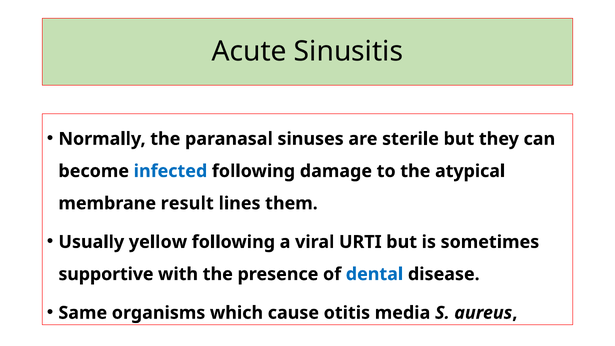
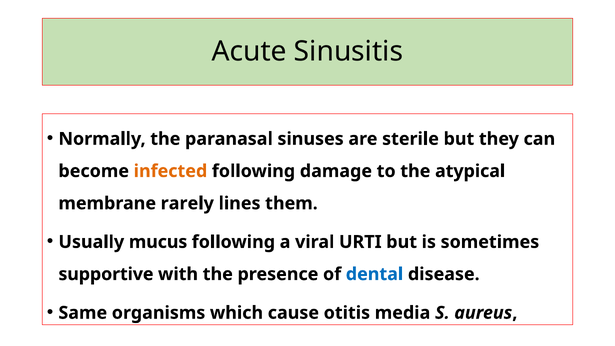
infected colour: blue -> orange (170, 171)
result: result -> rarely (187, 203)
yellow: yellow -> mucus (158, 242)
